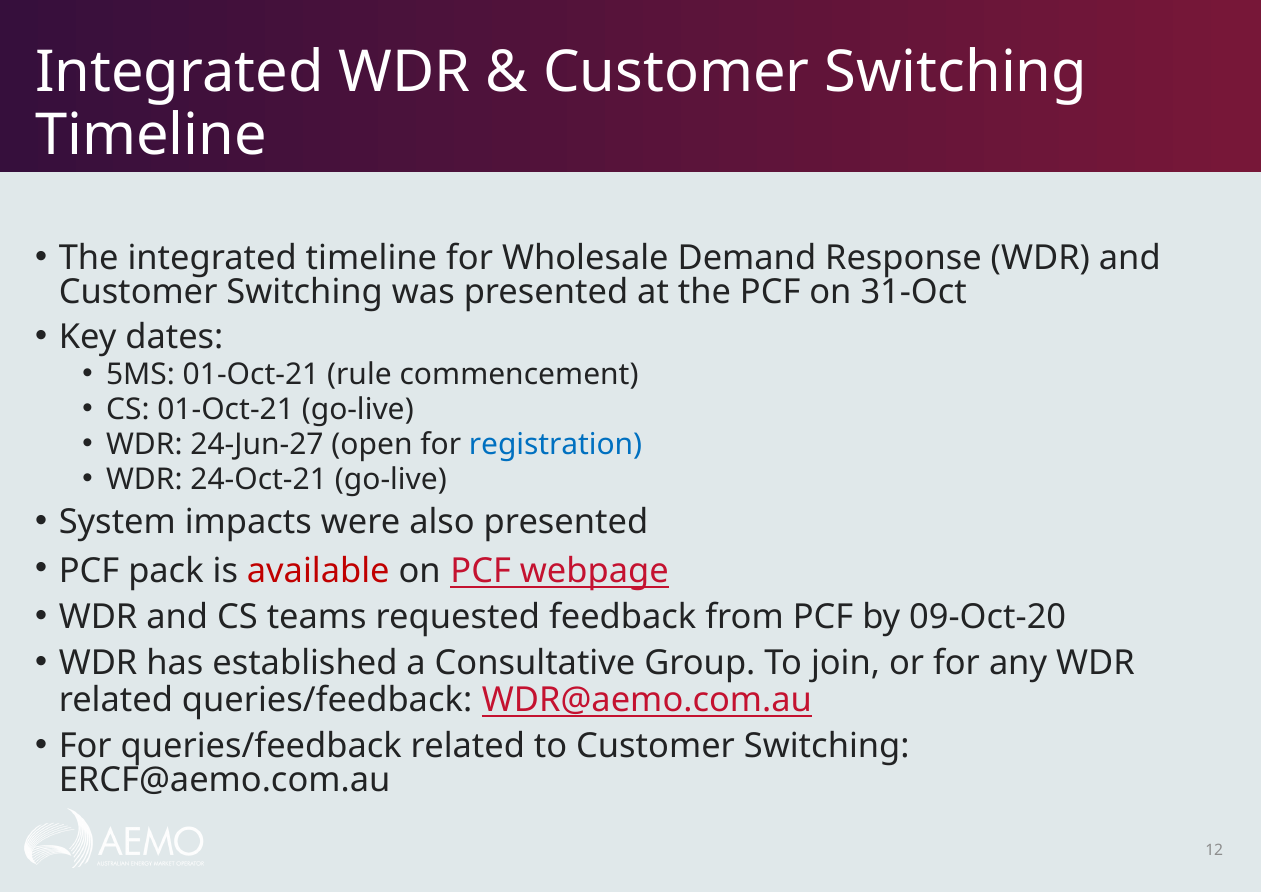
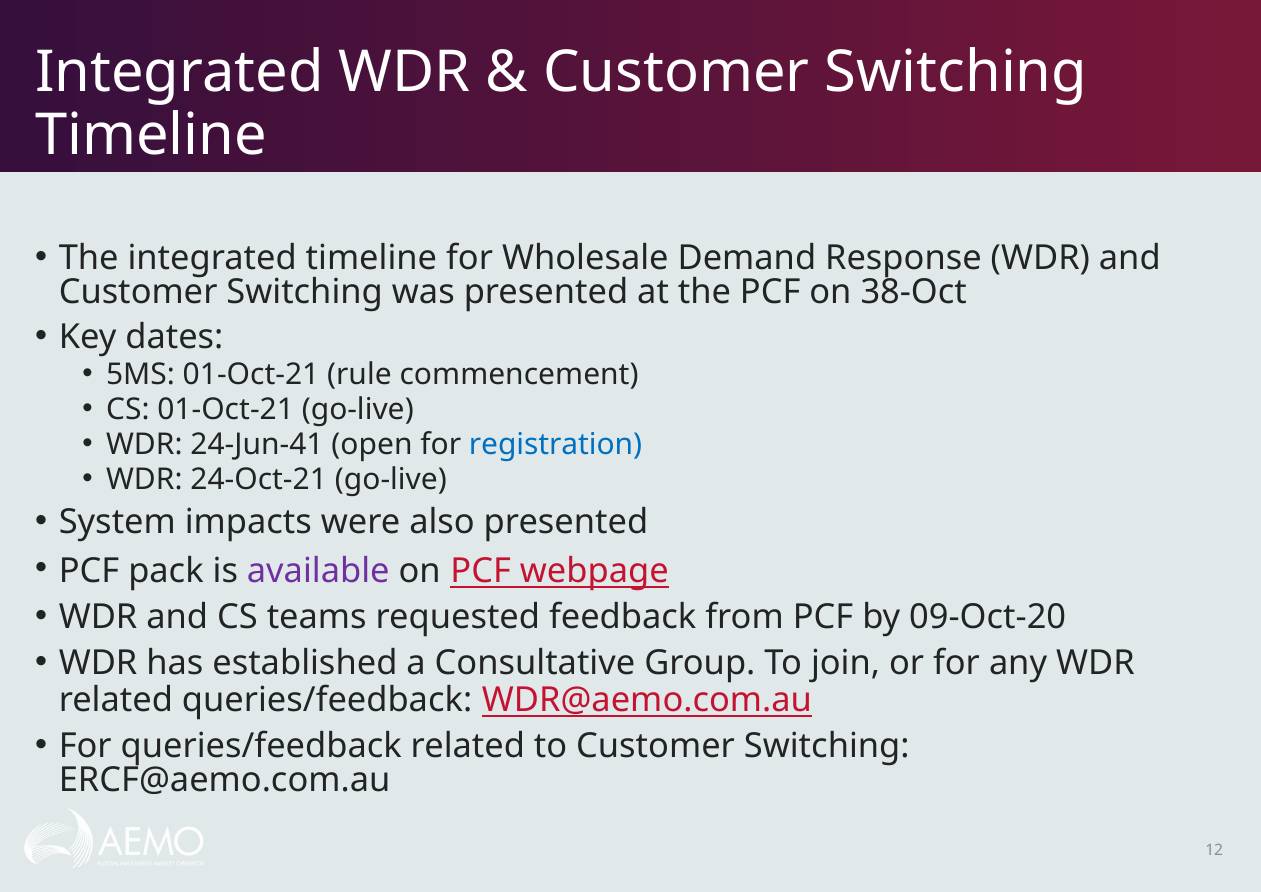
31-Oct: 31-Oct -> 38-Oct (914, 292)
24-Jun-27: 24-Jun-27 -> 24-Jun-41 (257, 444)
available colour: red -> purple (318, 571)
